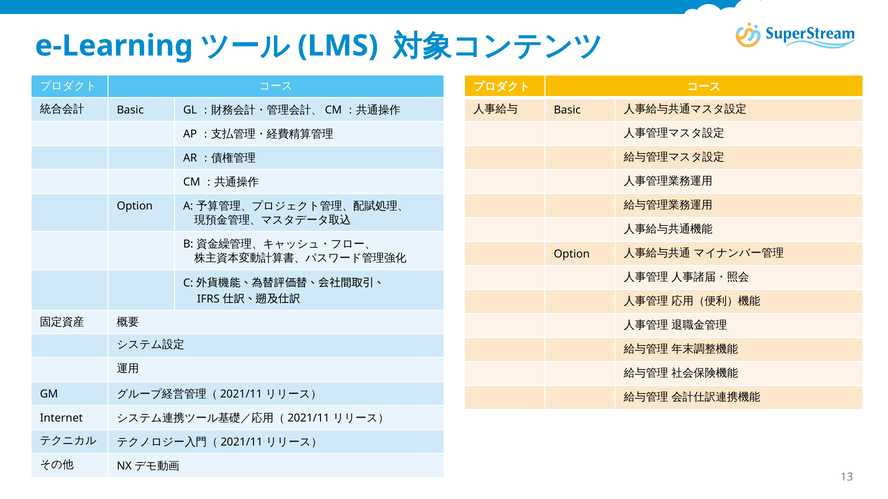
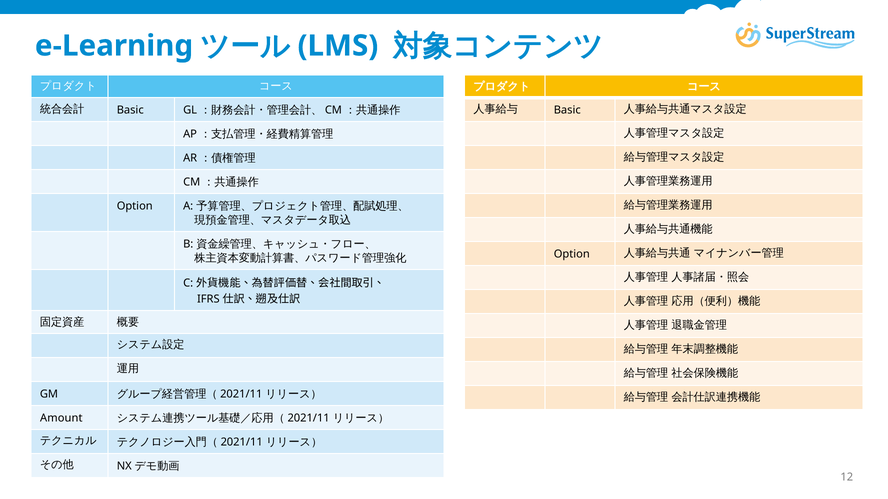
Internet: Internet -> Amount (61, 418)
13: 13 -> 12 (847, 477)
